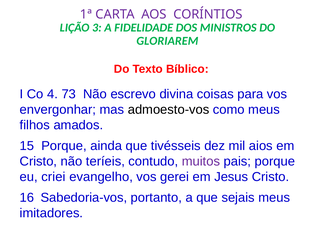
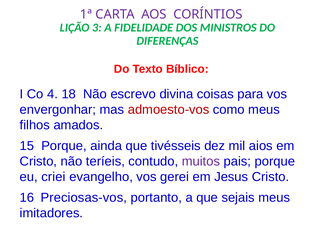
GLORIAREM: GLORIAREM -> DIFERENÇAS (167, 41)
73: 73 -> 18 (69, 94)
admoesto-vos colour: black -> red (169, 110)
Sabedoria-vos: Sabedoria-vos -> Preciosas-vos (84, 198)
